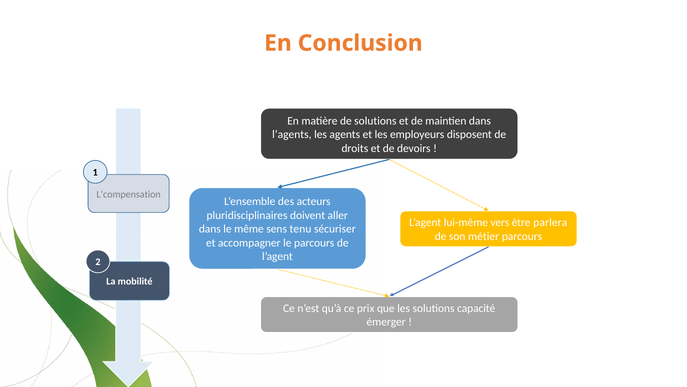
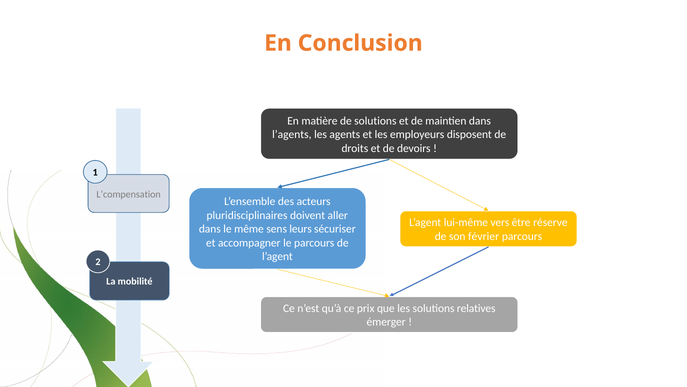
parlera: parlera -> réserve (550, 222)
tenu: tenu -> leurs (301, 229)
métier: métier -> février (484, 236)
capacité: capacité -> relatives (476, 308)
